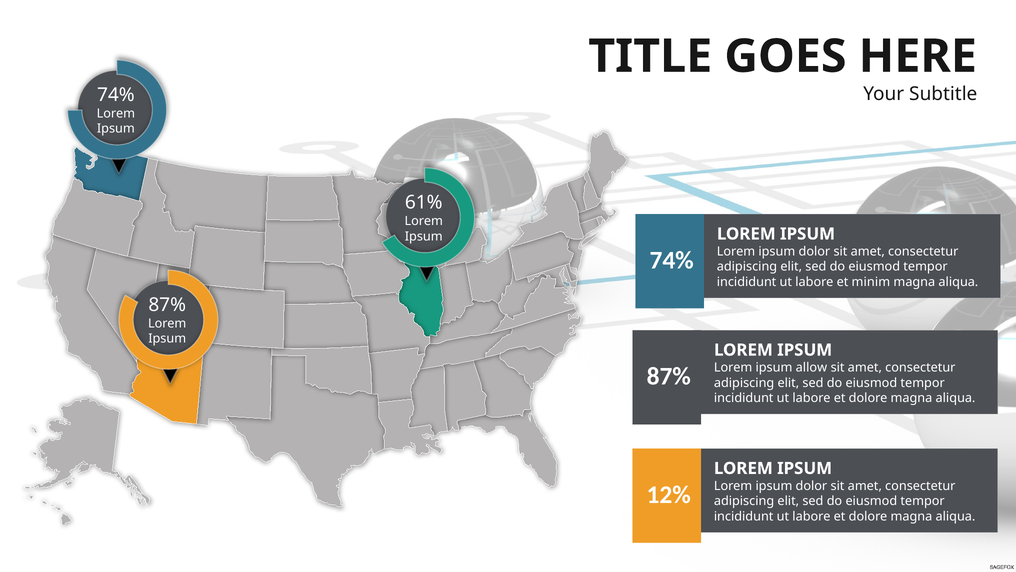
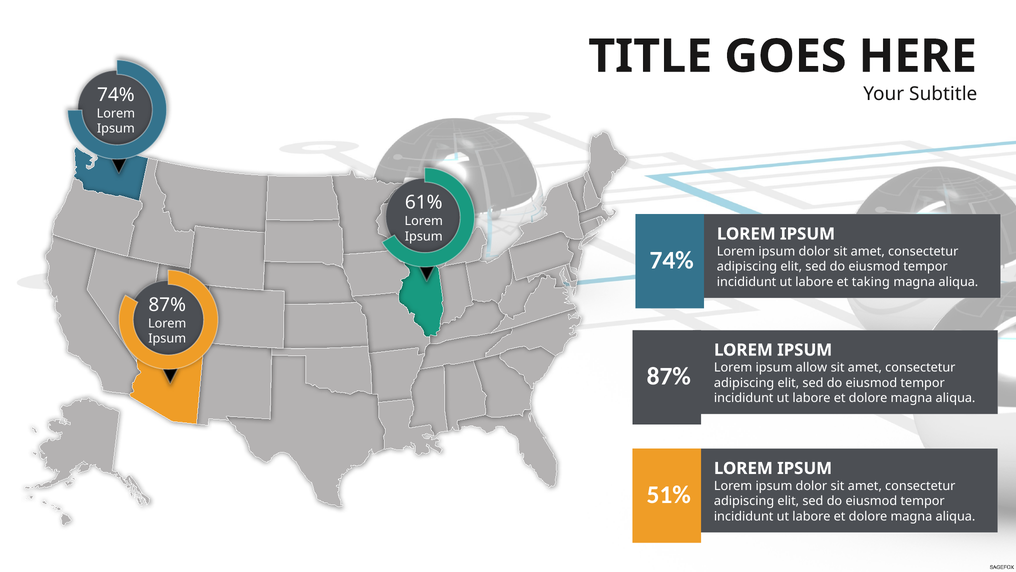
minim: minim -> taking (871, 282)
12%: 12% -> 51% (669, 494)
